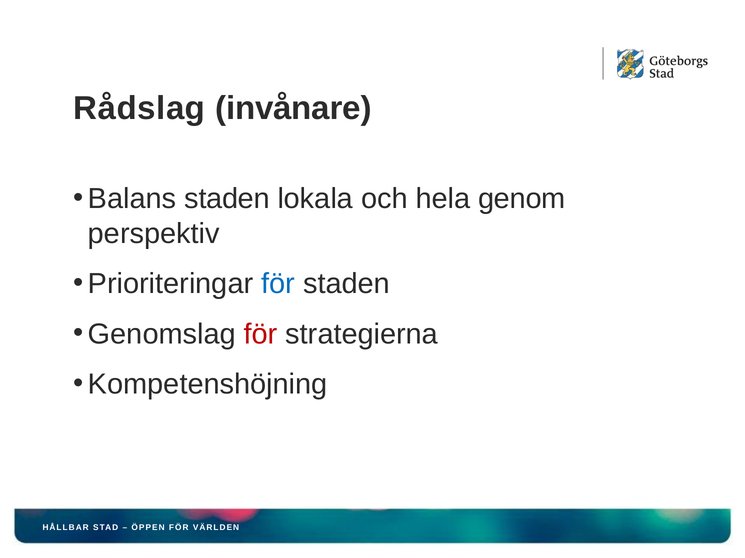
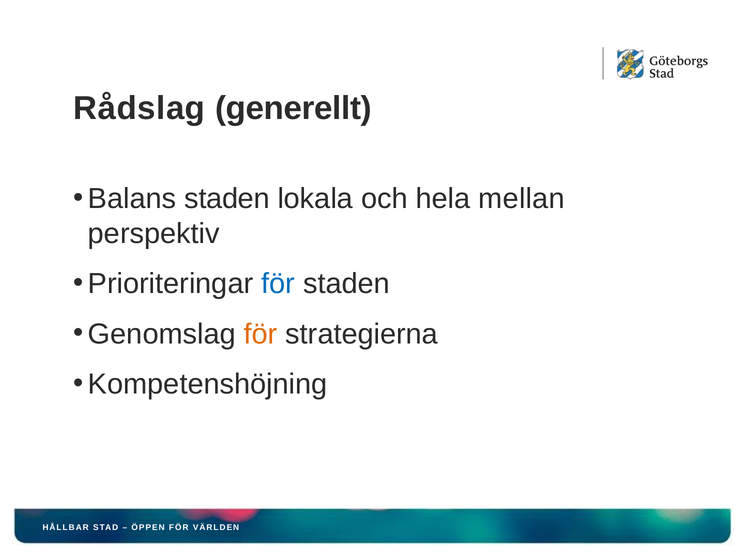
invånare: invånare -> generellt (293, 108)
genom: genom -> mellan (522, 199)
för colour: red -> orange (261, 334)
